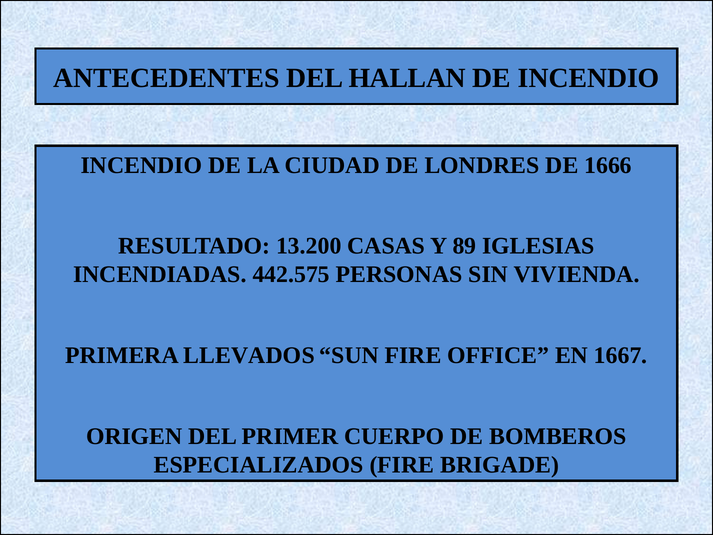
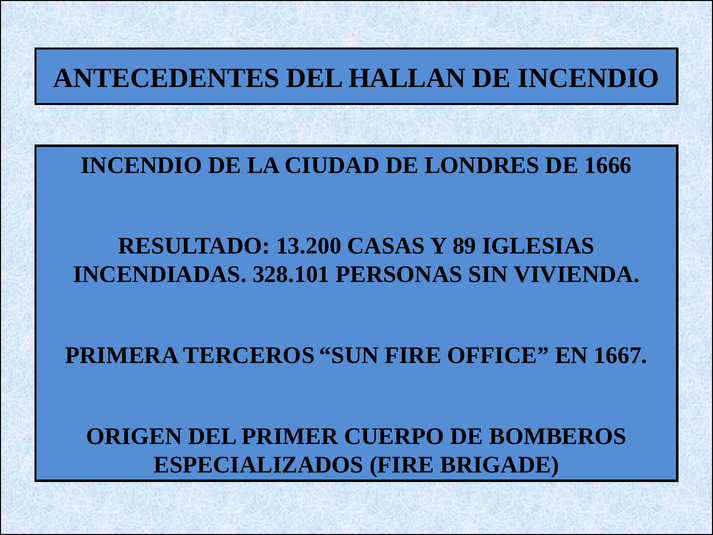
442.575: 442.575 -> 328.101 (291, 274)
LLEVADOS: LLEVADOS -> TERCEROS (249, 355)
